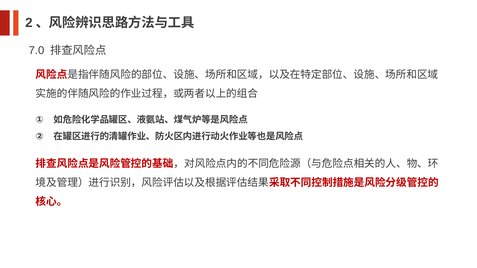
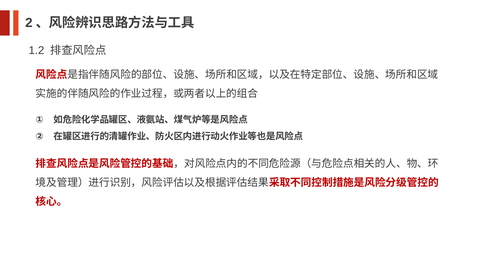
7.0: 7.0 -> 1.2 (36, 50)
